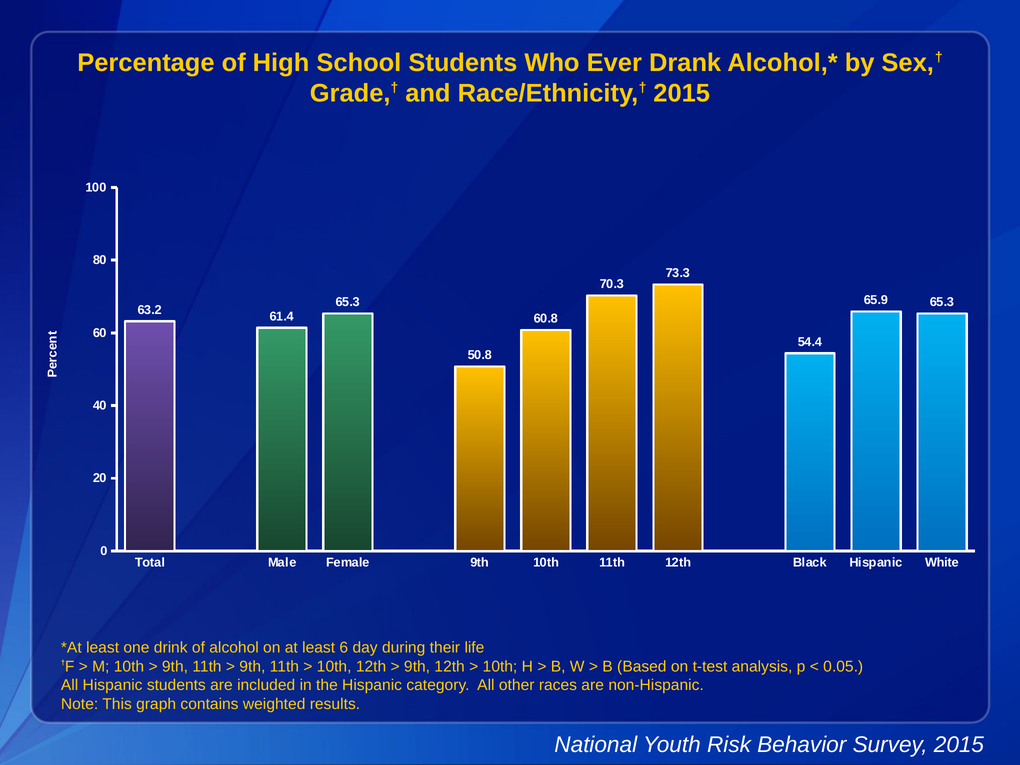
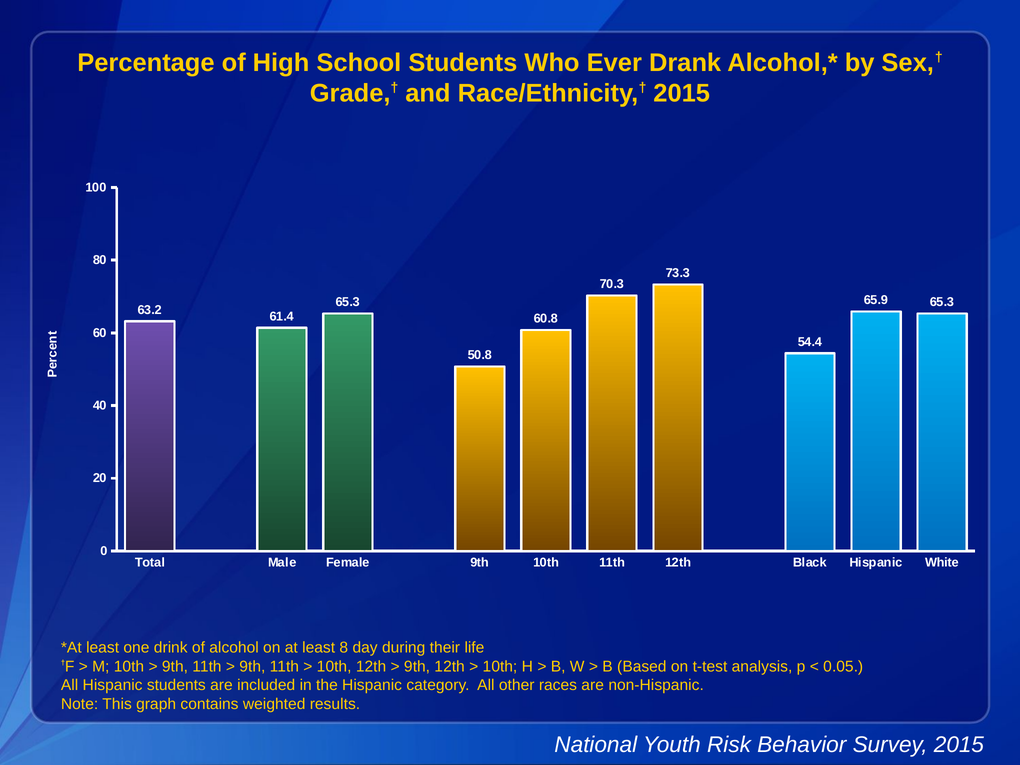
6: 6 -> 8 (344, 648)
